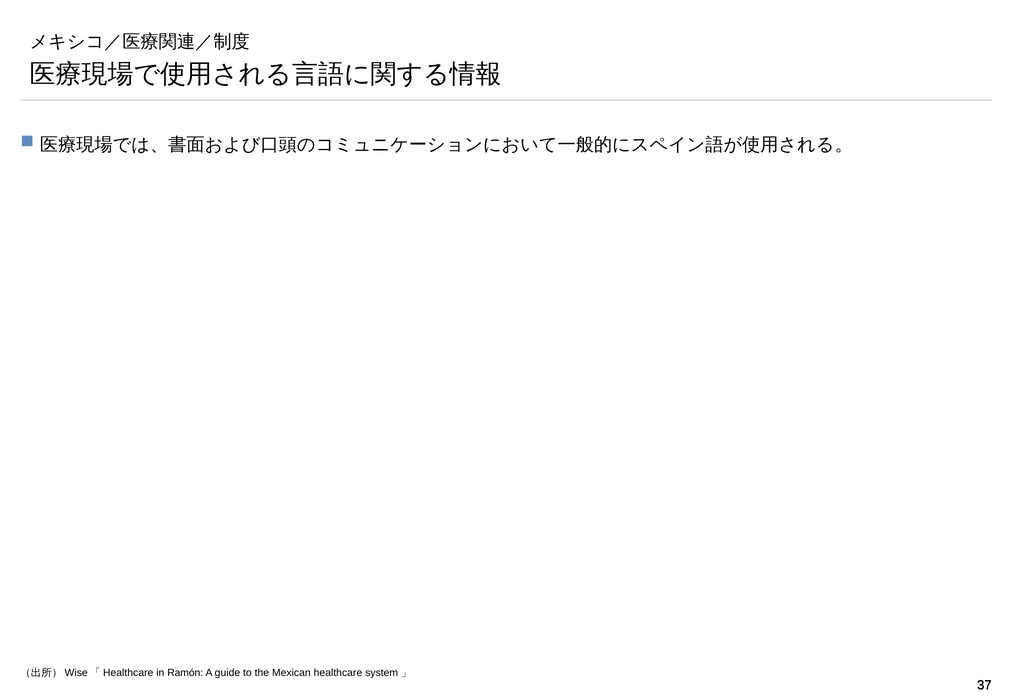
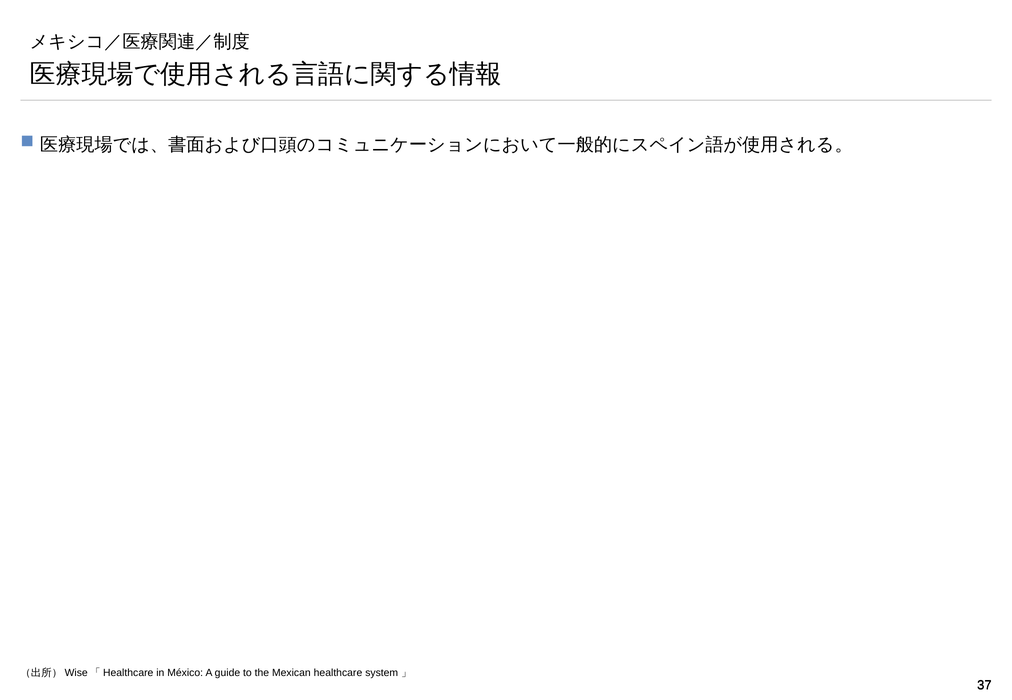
Ramón: Ramón -> México (185, 674)
